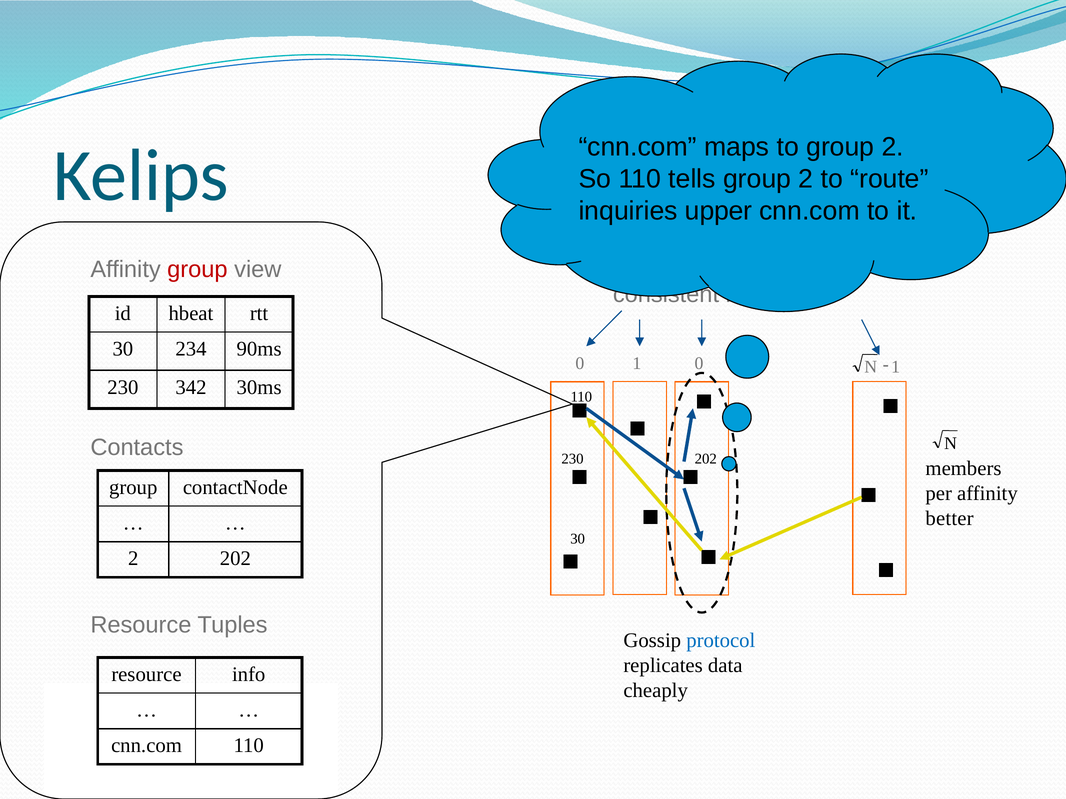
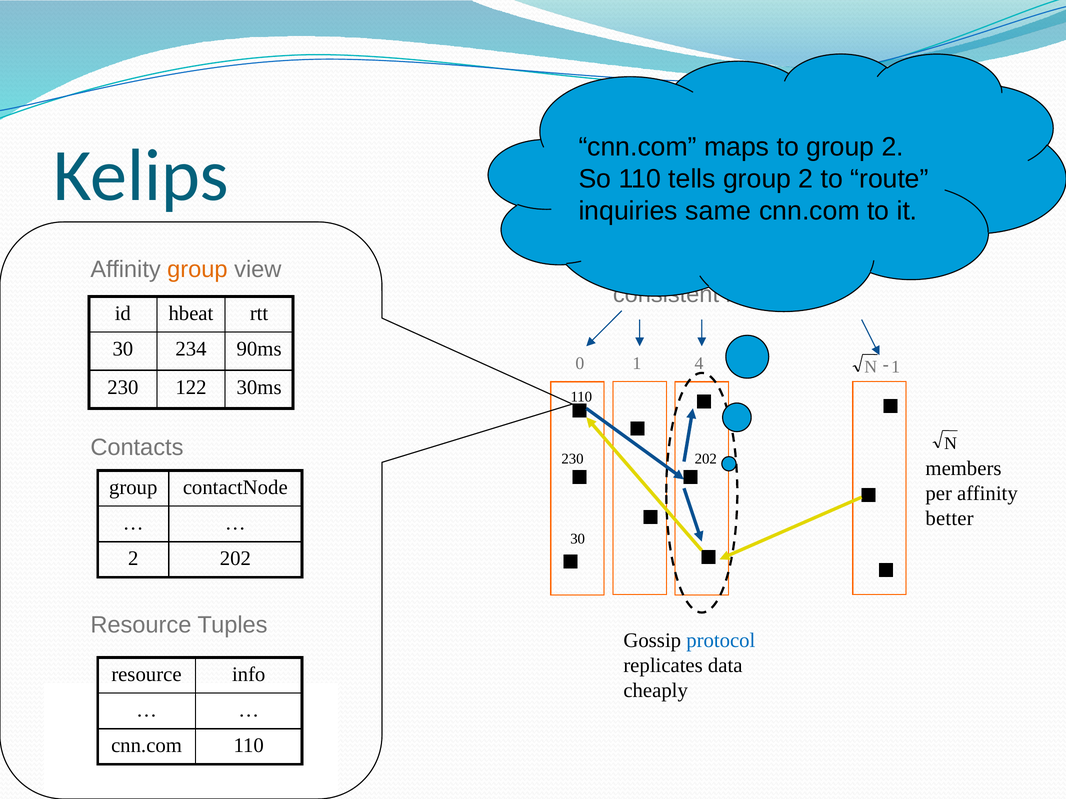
upper: upper -> same (718, 211)
group colour: red -> orange (197, 270)
1 0: 0 -> 4 (699, 364)
342: 342 -> 122 (191, 387)
